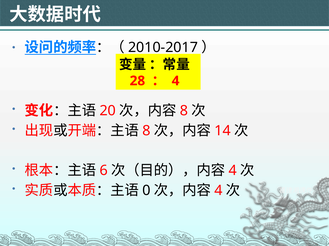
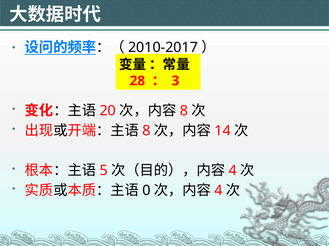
4: 4 -> 3 (176, 81)
6: 6 -> 5 (104, 171)
